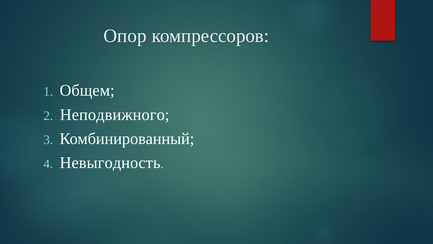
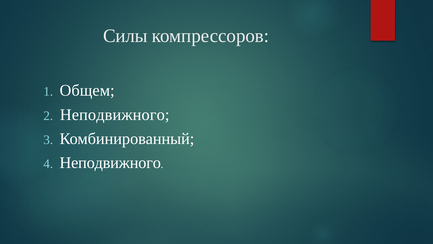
Опор: Опор -> Силы (125, 36)
Невыгодность: Невыгодность -> Неподвижного (110, 162)
